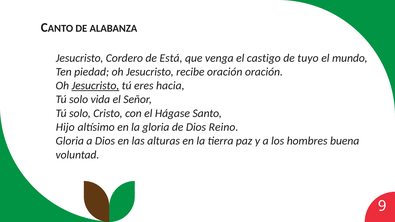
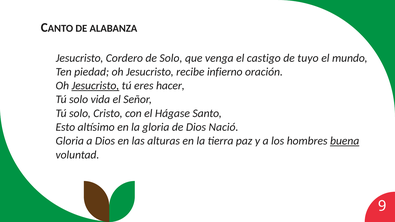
de Está: Está -> Solo (171, 58)
recibe oración: oración -> infierno (225, 72)
hacia: hacia -> hacer (170, 86)
Hijo: Hijo -> Esto (65, 127)
Reino: Reino -> Nació (224, 127)
buena underline: none -> present (345, 141)
